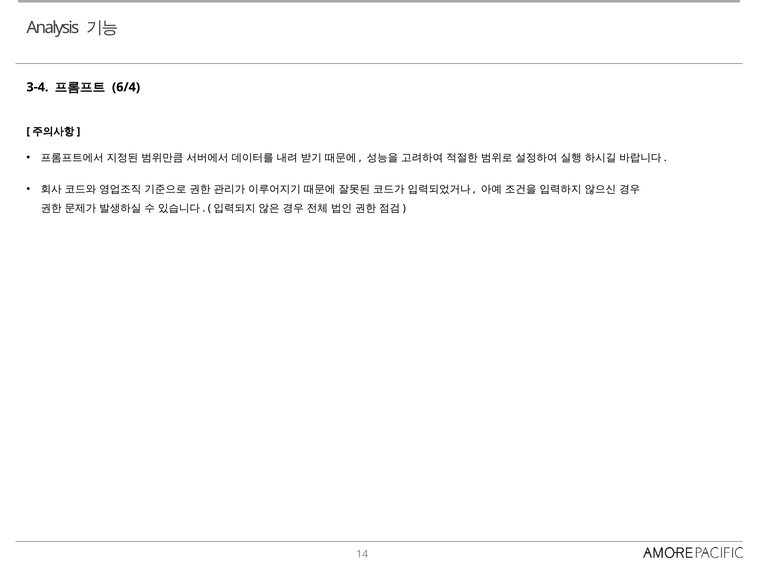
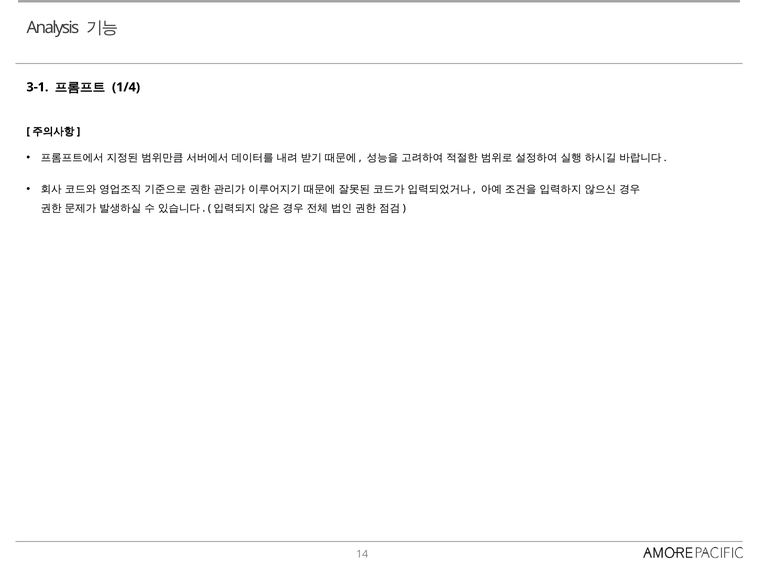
3-4: 3-4 -> 3-1 (37, 87)
6/4: 6/4 -> 1/4 (126, 87)
